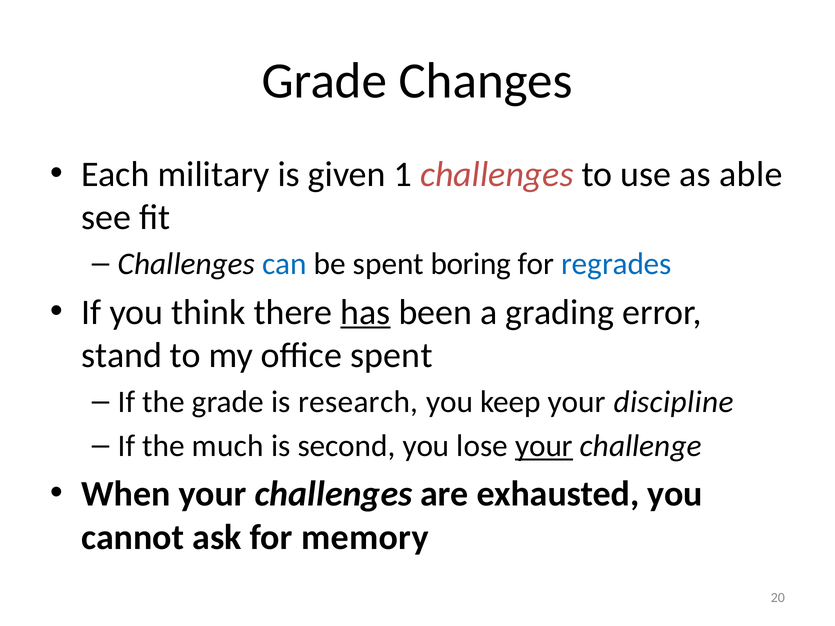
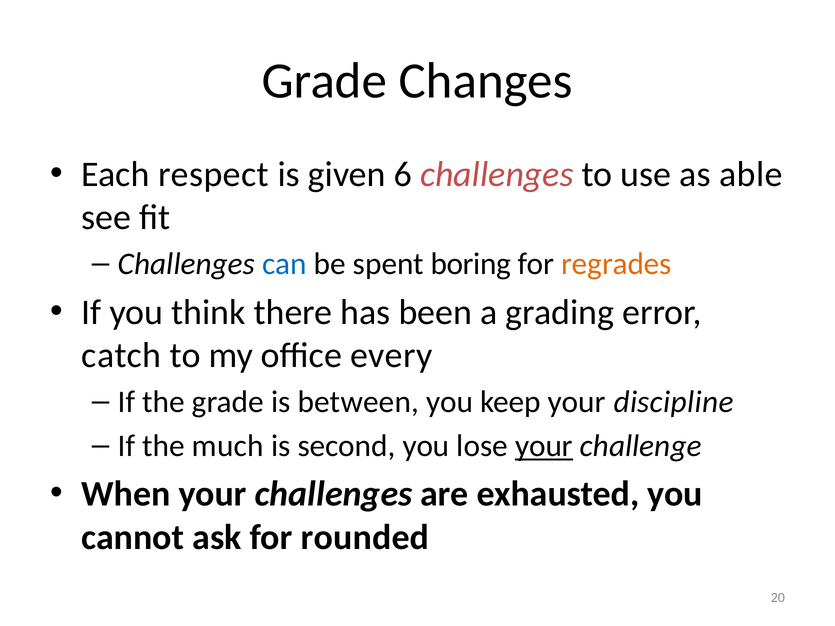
military: military -> respect (213, 174)
1: 1 -> 6 (403, 174)
regrades colour: blue -> orange (616, 264)
has underline: present -> none (365, 312)
stand: stand -> catch (121, 355)
office spent: spent -> every (391, 355)
research: research -> between (358, 402)
memory: memory -> rounded (365, 537)
